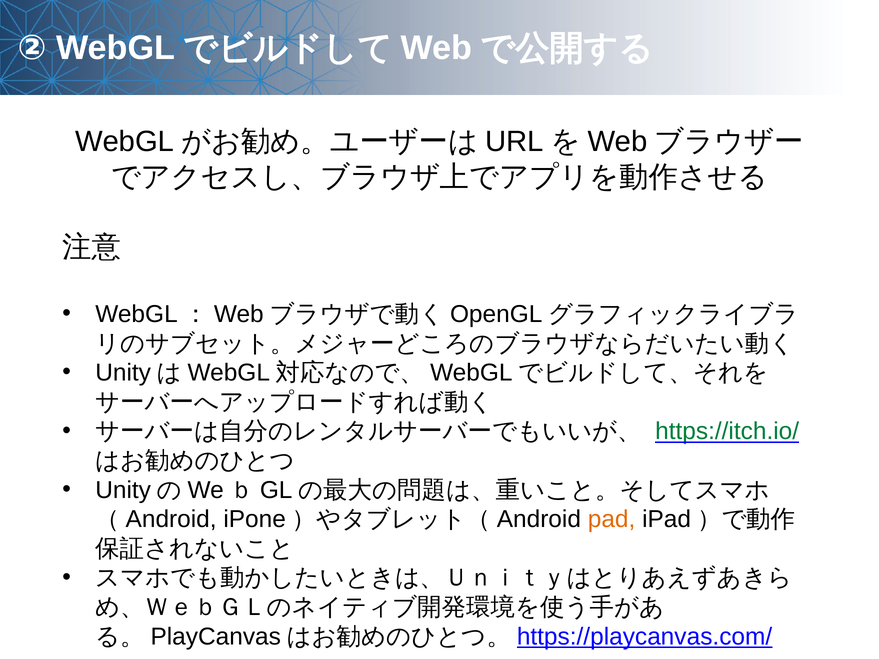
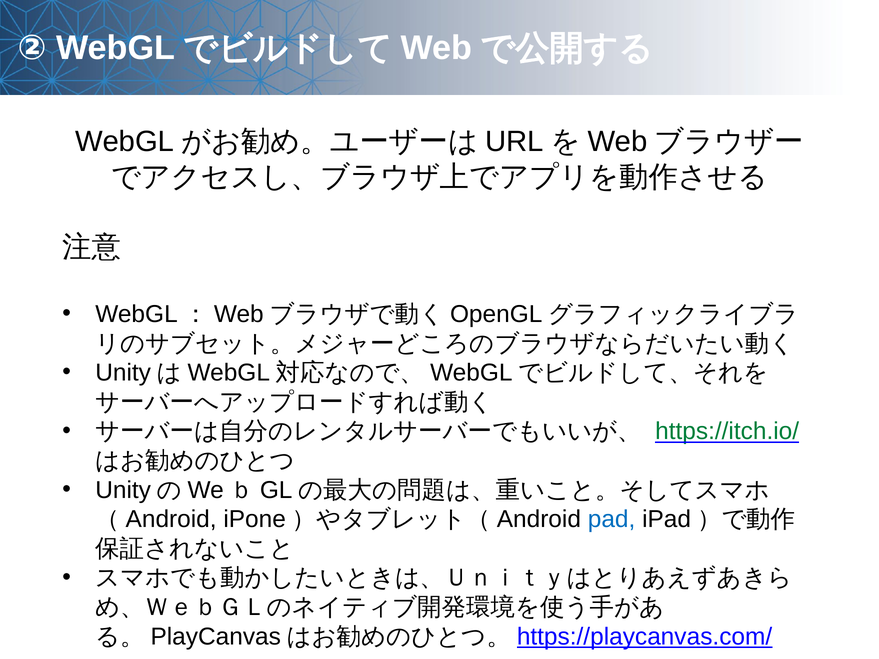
pad colour: orange -> blue (612, 519)
